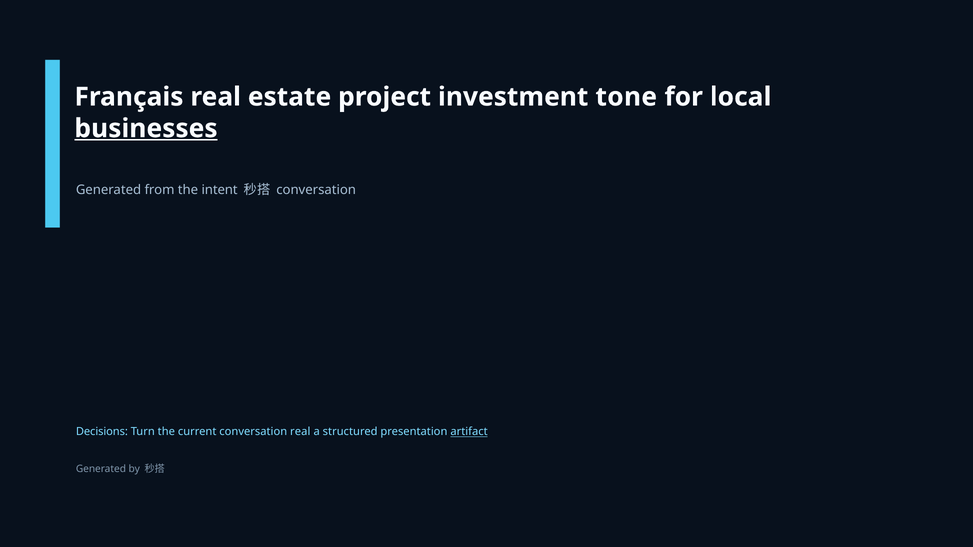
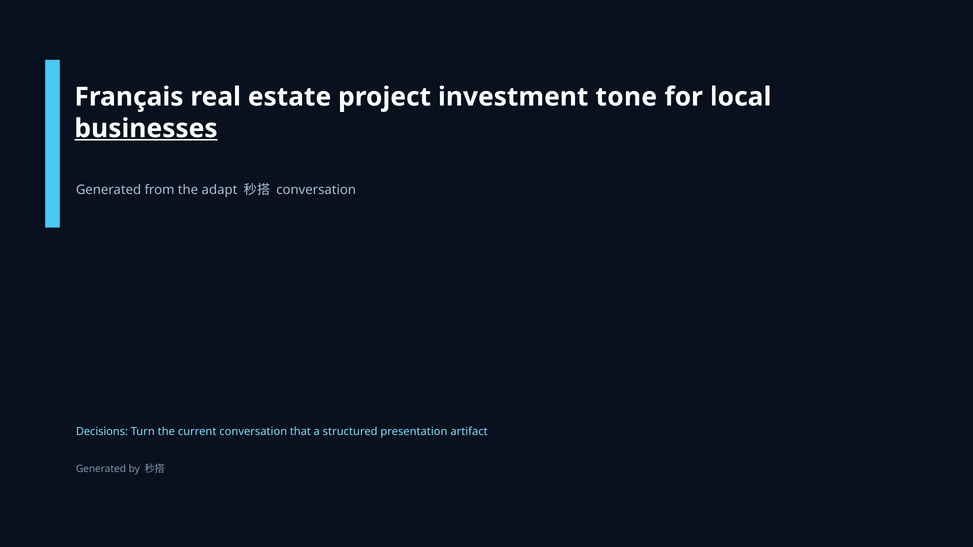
intent: intent -> adapt (220, 190)
conversation real: real -> that (300, 432)
artifact underline: present -> none (469, 432)
